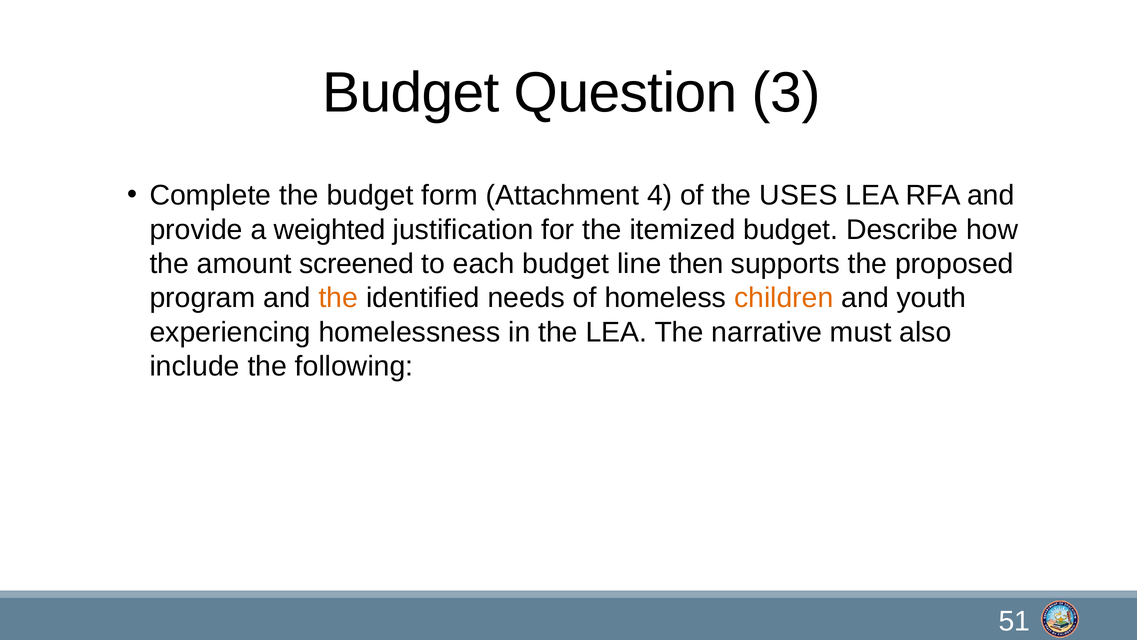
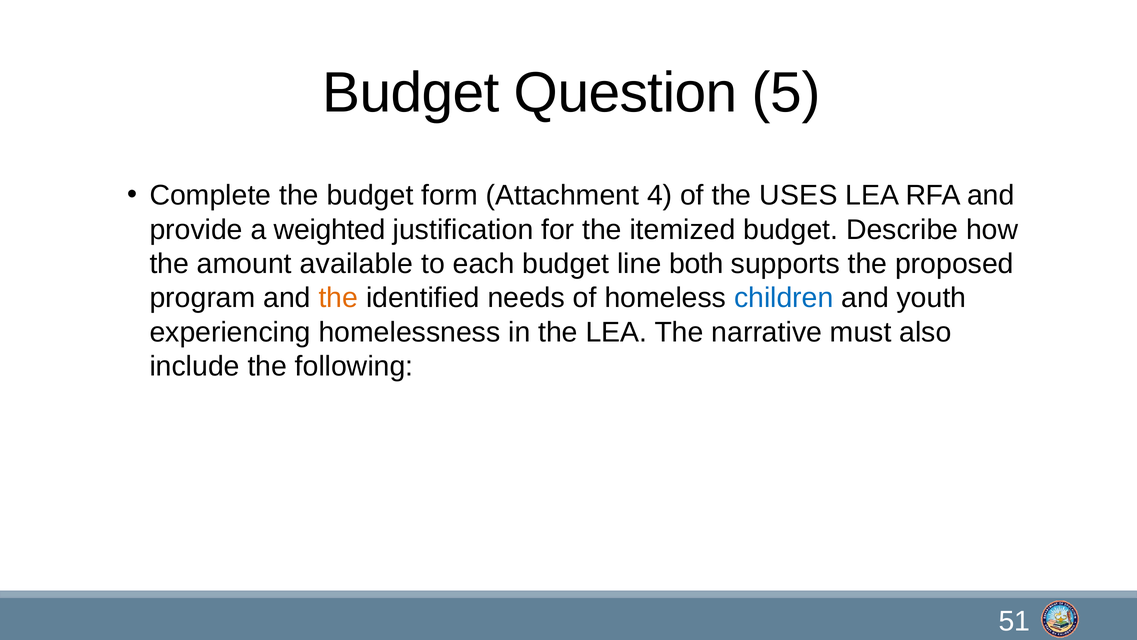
3: 3 -> 5 (786, 93)
screened: screened -> available (356, 264)
then: then -> both (696, 264)
children colour: orange -> blue (784, 298)
